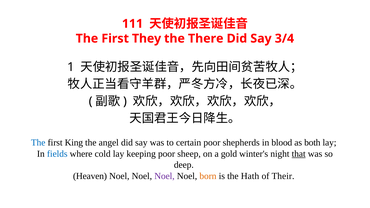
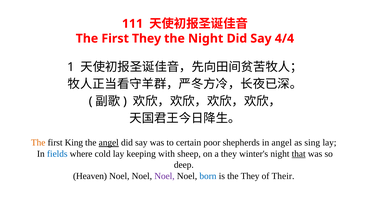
the There: There -> Night (206, 39)
3/4: 3/4 -> 4/4 (284, 39)
The colour: blue -> orange (38, 143)
angel underline: none -> present (109, 143)
in blood: blood -> angel (282, 143)
both: both -> sing (312, 143)
keeping poor: poor -> with (167, 154)
a gold: gold -> they (229, 154)
born colour: orange -> blue (208, 176)
the Hath: Hath -> They (250, 176)
